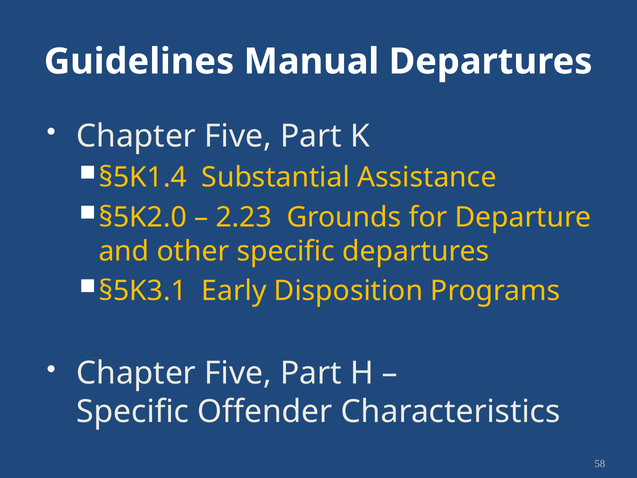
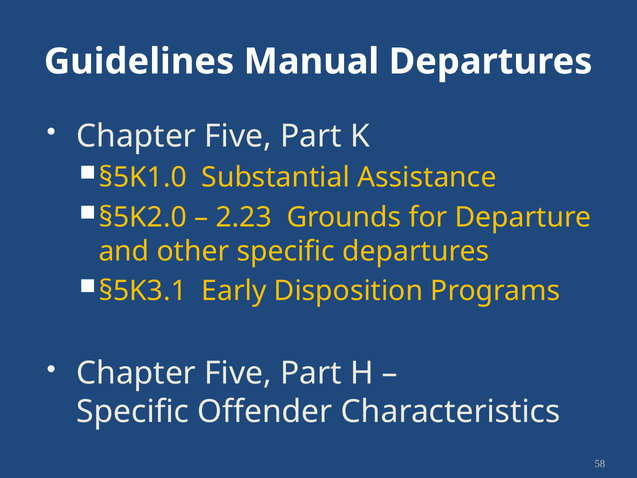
§5K1.4: §5K1.4 -> §5K1.0 (143, 177)
